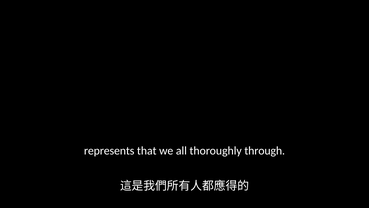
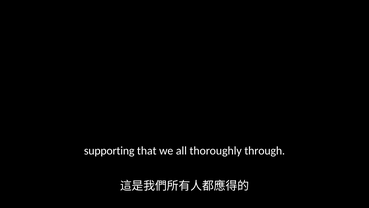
represents: represents -> supporting (109, 150)
